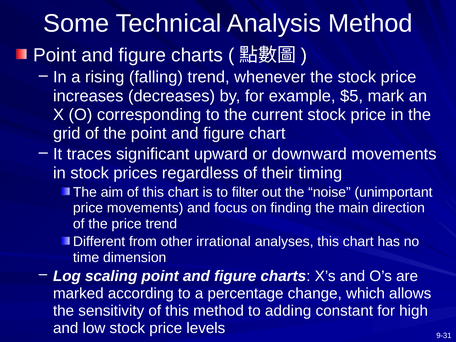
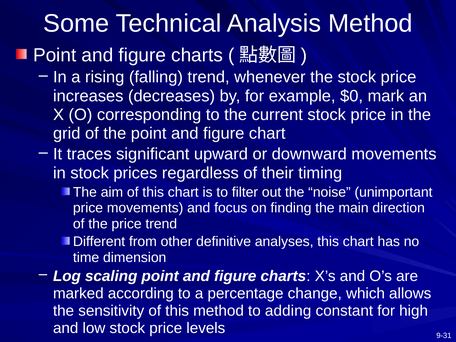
$5: $5 -> $0 (352, 96)
irrational: irrational -> definitive (224, 242)
